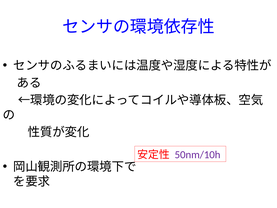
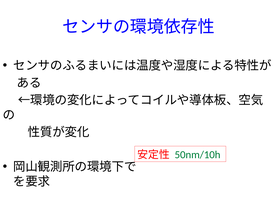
50nm/10h colour: purple -> green (198, 155)
